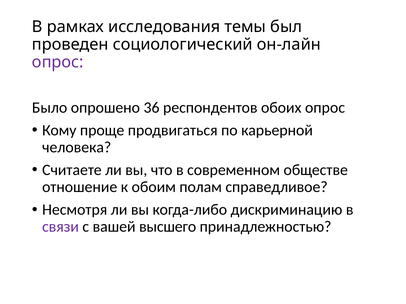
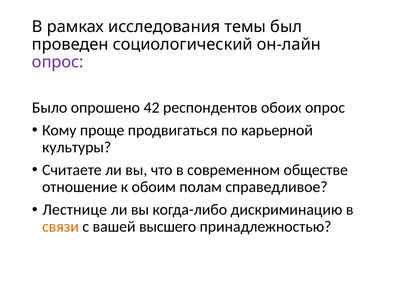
36: 36 -> 42 (152, 108)
человека: человека -> культуры (77, 148)
Несмотря: Несмотря -> Лестнице (75, 210)
связи colour: purple -> orange (61, 227)
